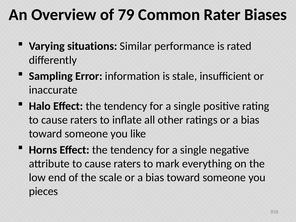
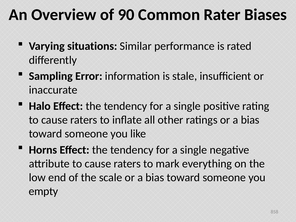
79: 79 -> 90 (126, 15)
pieces: pieces -> empty (43, 191)
